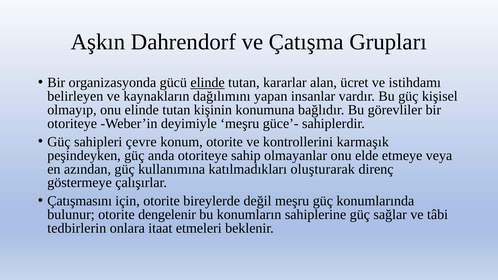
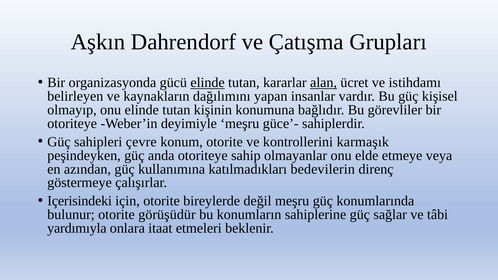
alan underline: none -> present (324, 83)
oluşturarak: oluşturarak -> bedevilerin (323, 169)
Çatışmasını: Çatışmasını -> Içerisindeki (80, 201)
dengelenir: dengelenir -> görüşüdür (167, 215)
tedbirlerin: tedbirlerin -> yardımıyla (77, 228)
